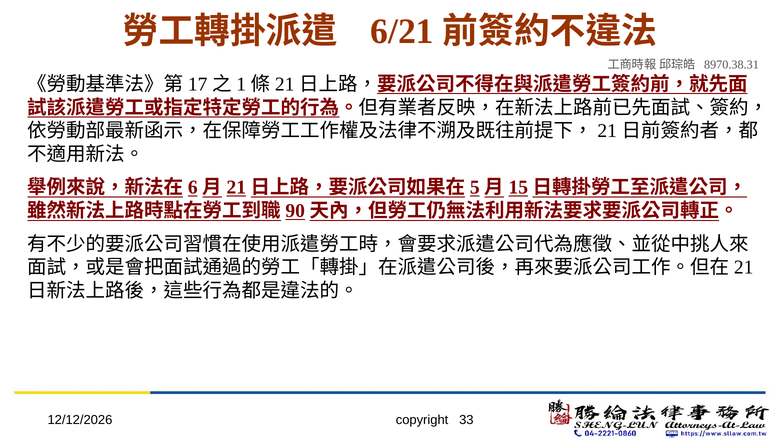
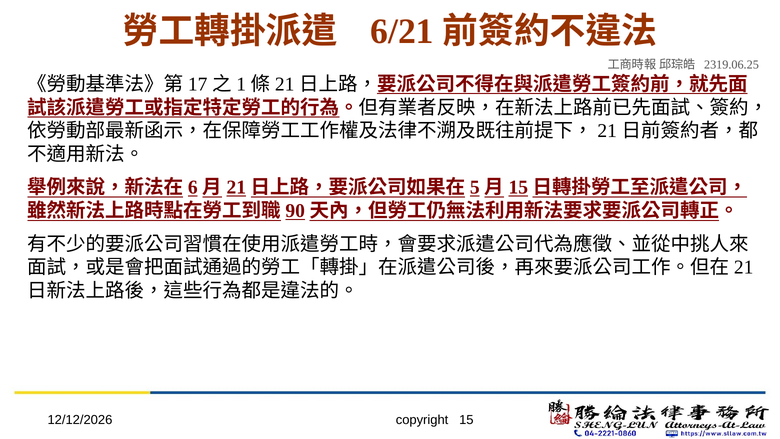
8970.38.31: 8970.38.31 -> 2319.06.25 (731, 65)
33: 33 -> 15 (466, 420)
